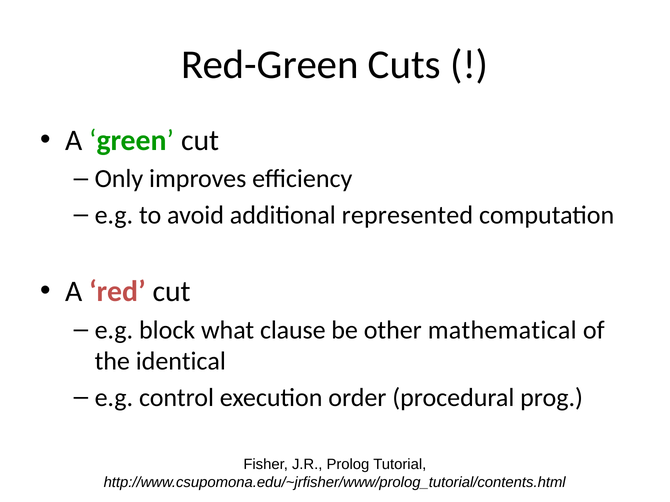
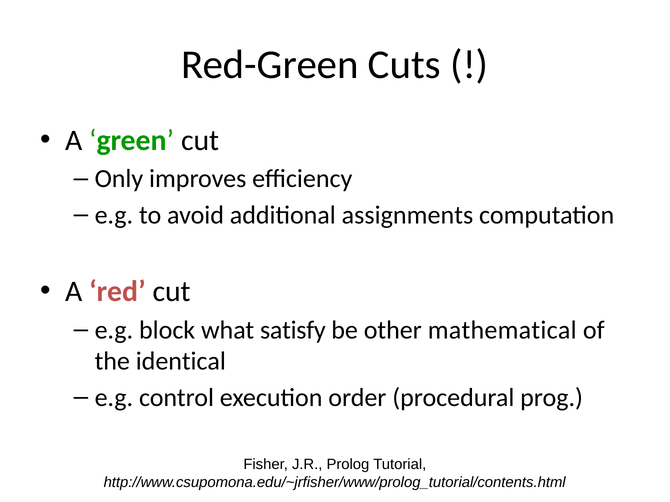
represented: represented -> assignments (407, 216)
clause: clause -> satisfy (293, 330)
